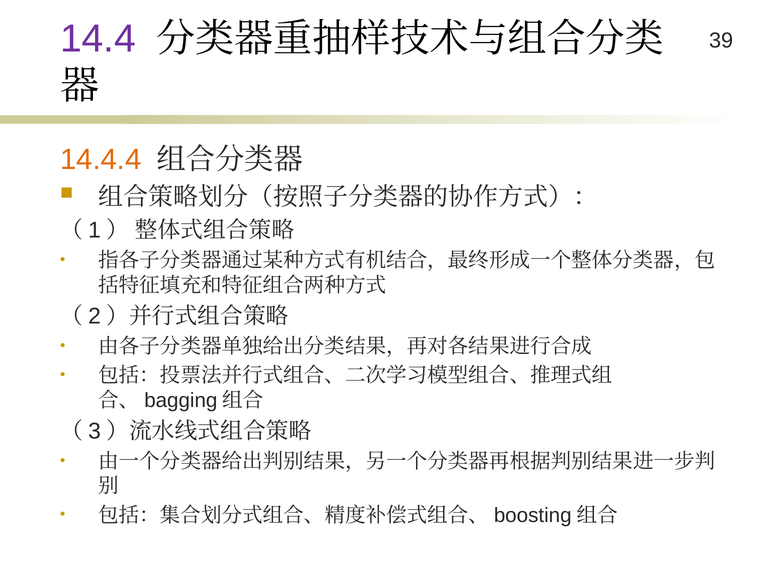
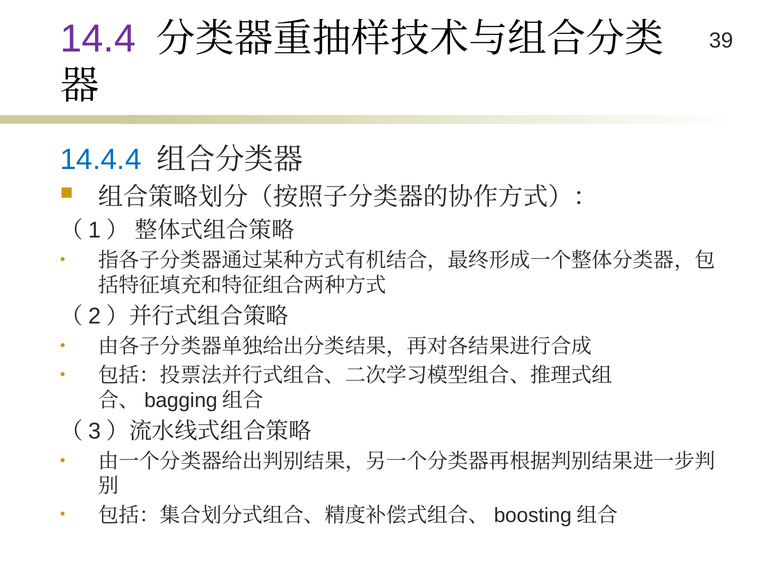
14.4.4 colour: orange -> blue (101, 160)
